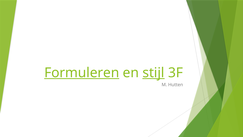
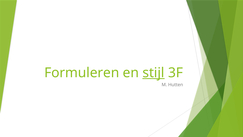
Formuleren underline: present -> none (82, 73)
